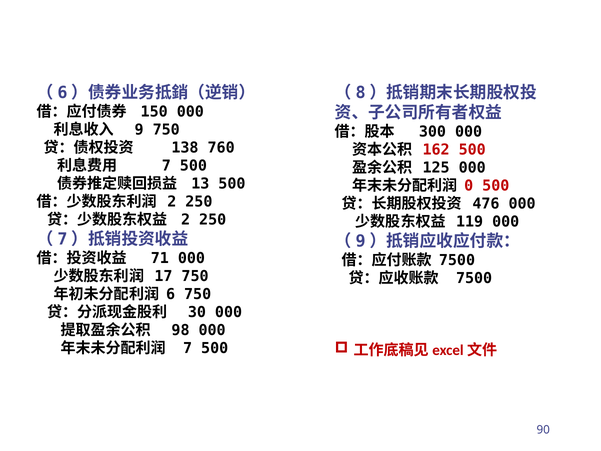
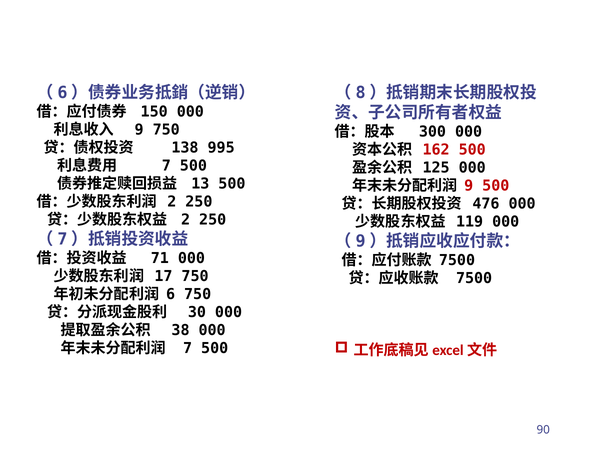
760: 760 -> 995 (221, 148)
0: 0 -> 9 (469, 186)
98: 98 -> 38 (181, 330)
